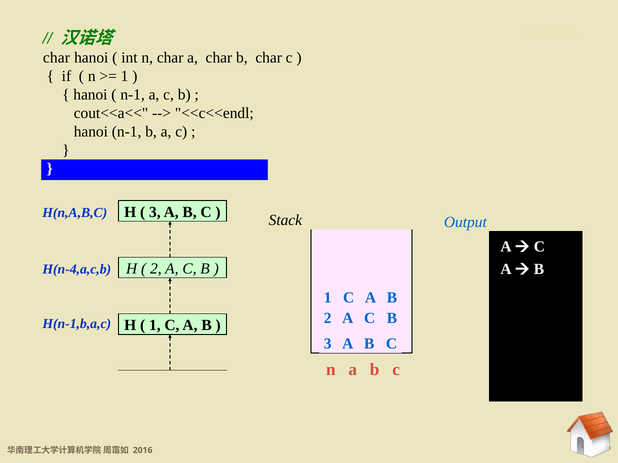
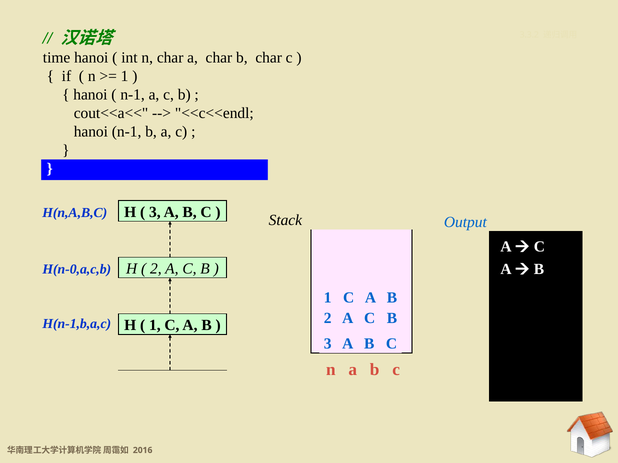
char: char -> time (57, 58)
H(n-4,a,c,b: H(n-4,a,c,b -> H(n-0,a,c,b (77, 270)
